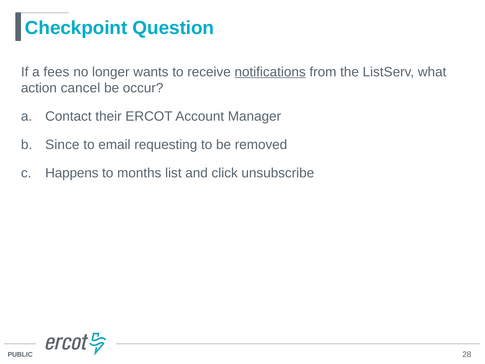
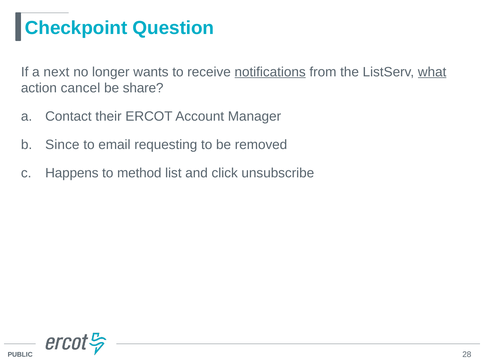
fees: fees -> next (56, 72)
what underline: none -> present (432, 72)
occur: occur -> share (143, 88)
months: months -> method (139, 173)
